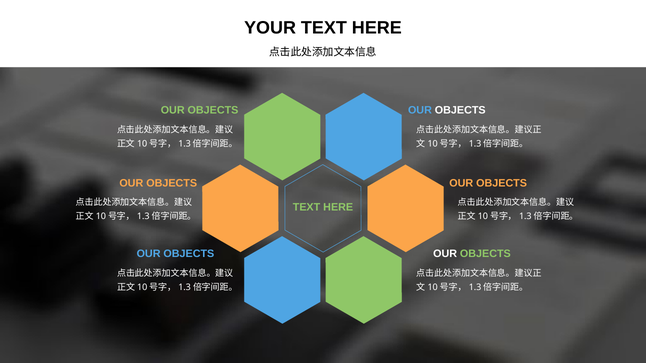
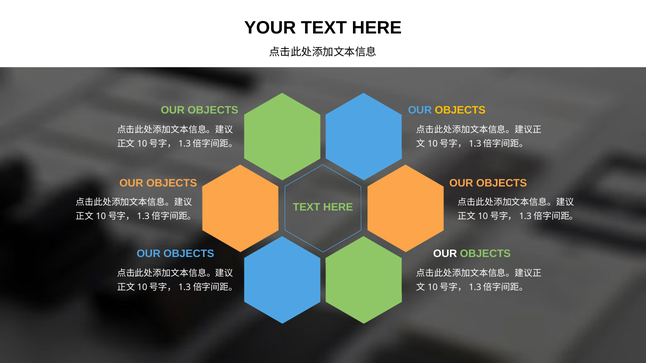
OBJECTS colour: white -> yellow (460, 111)
